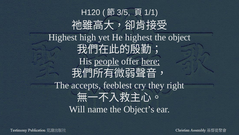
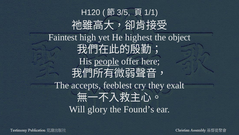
Highest: Highest -> Faintest (63, 37)
here underline: present -> none (151, 61)
right: right -> exalt (176, 85)
name: name -> glory (98, 109)
Object’s: Object’s -> Found’s (139, 109)
